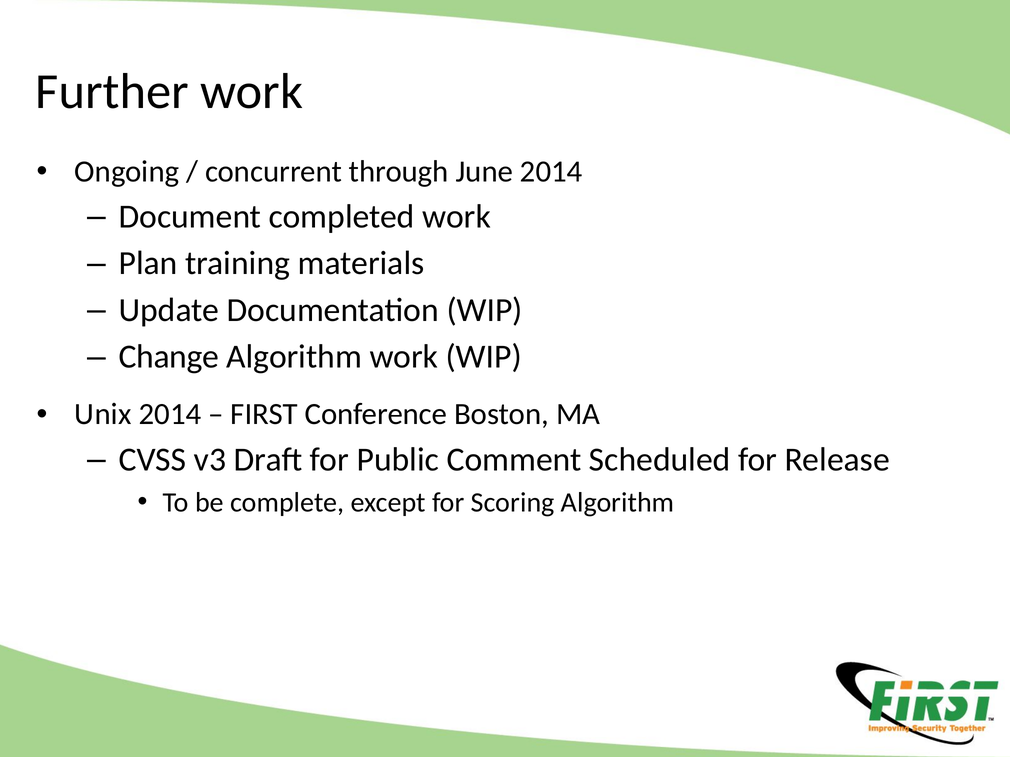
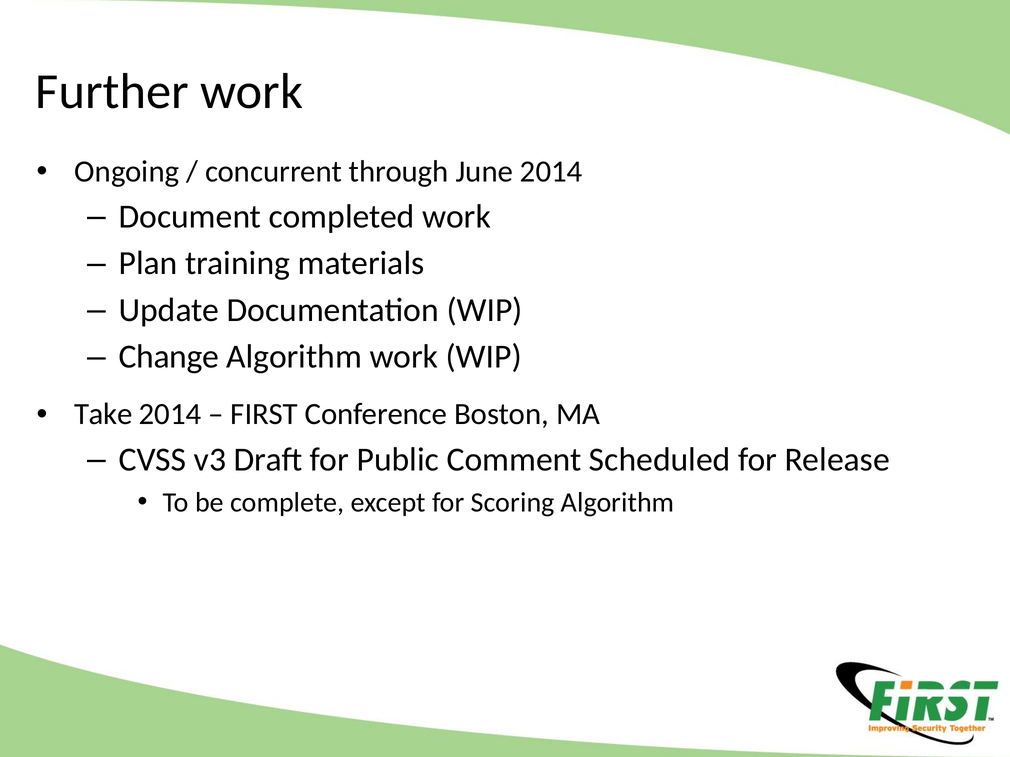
Unix: Unix -> Take (103, 415)
